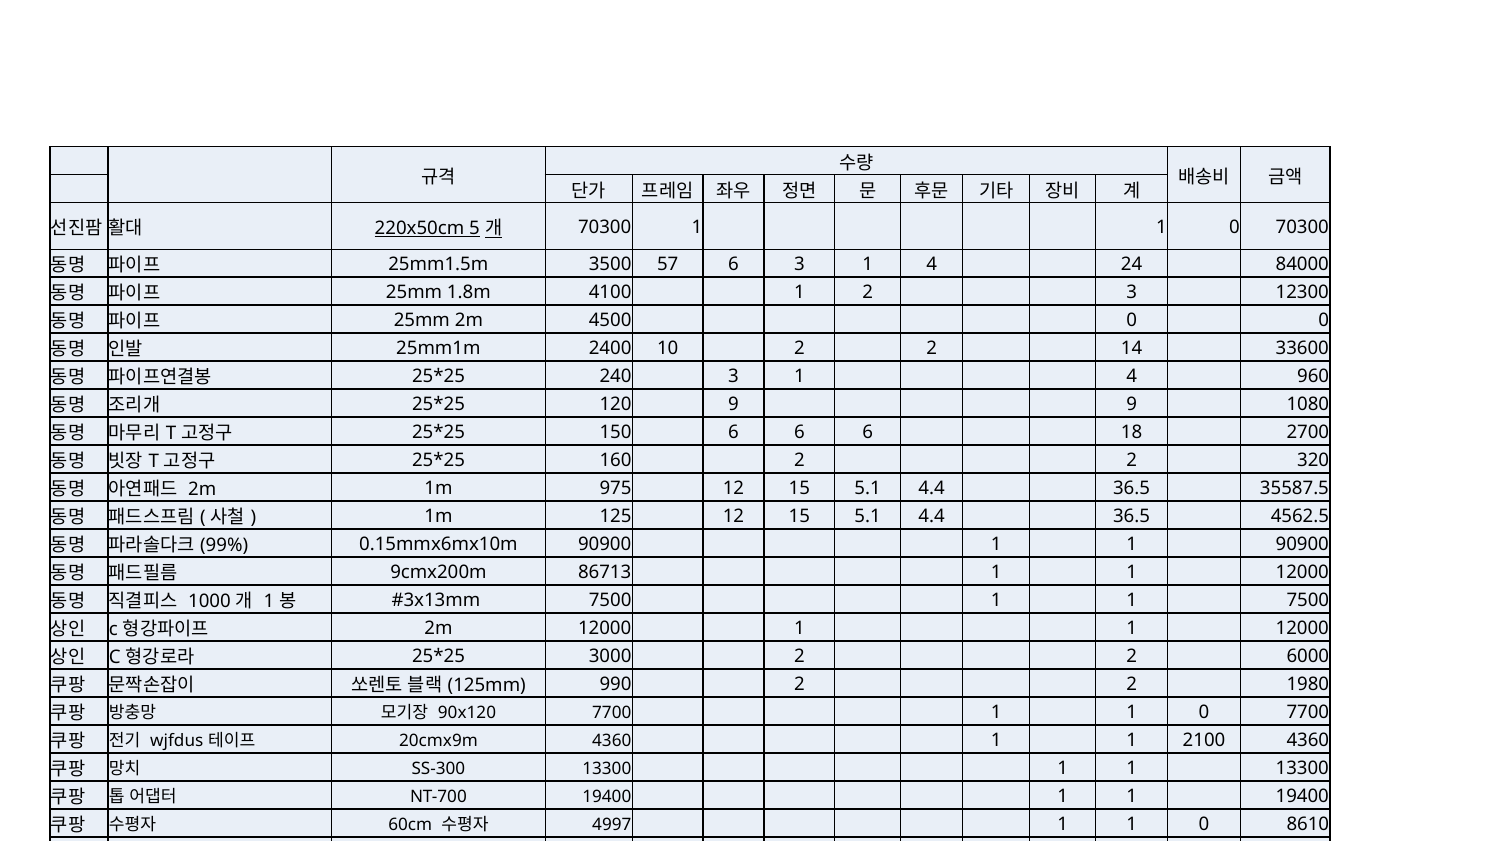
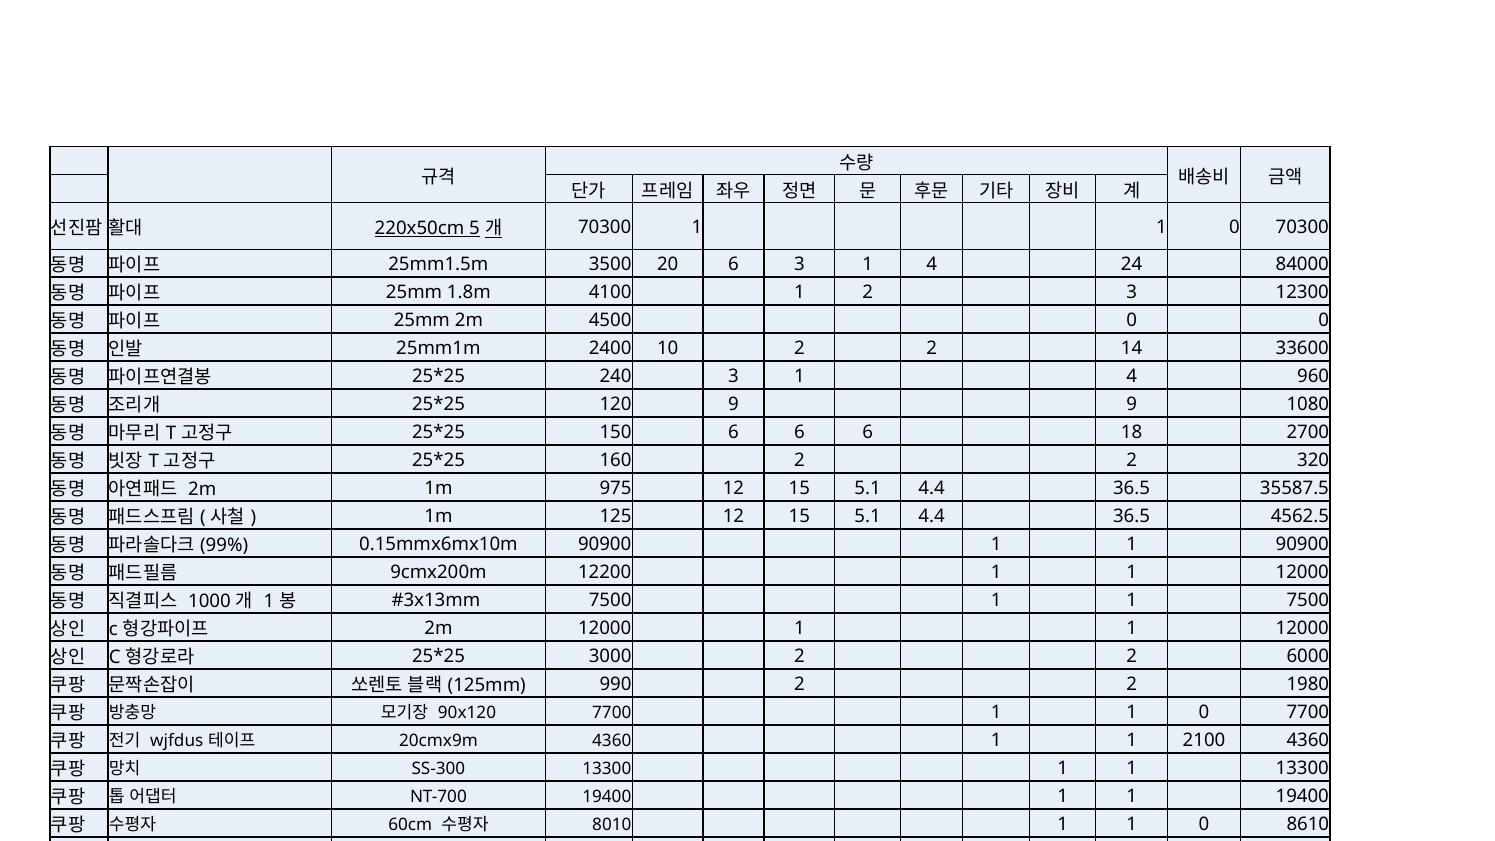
57: 57 -> 20 (668, 265)
86713: 86713 -> 12200 (605, 573)
4997: 4997 -> 8010 (612, 824)
